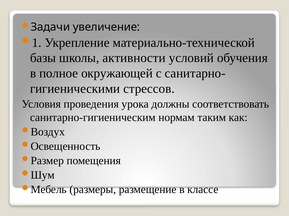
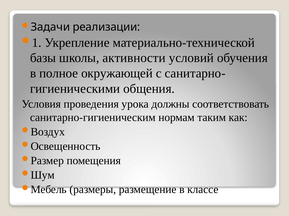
увеличение: увеличение -> реализации (106, 27)
стрессов: стрессов -> общения (149, 89)
